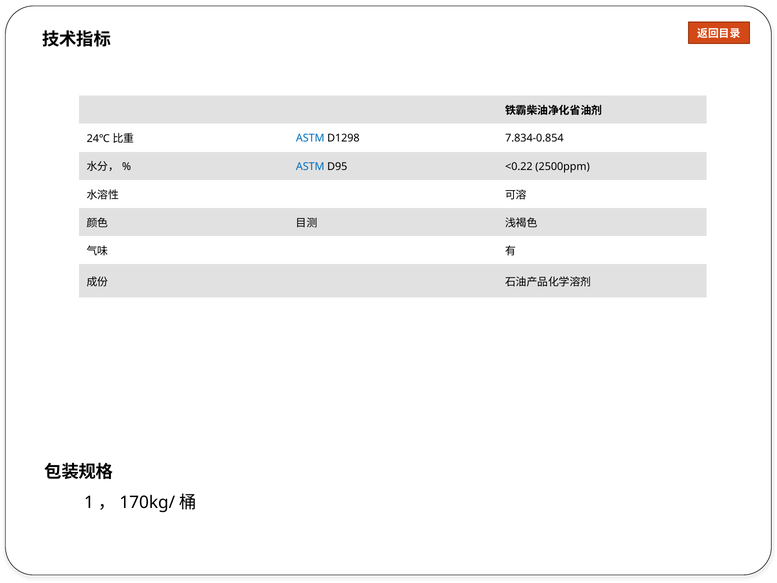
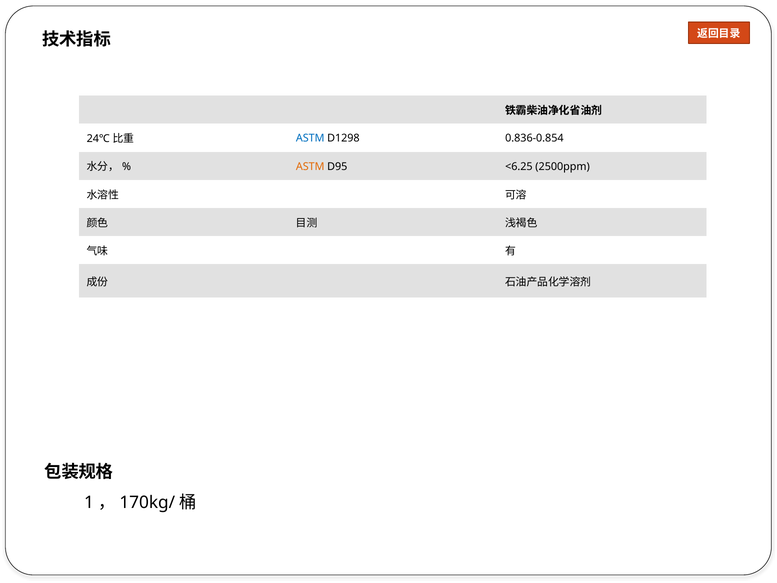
7.834-0.854: 7.834-0.854 -> 0.836-0.854 (534, 138)
ASTM colour: blue -> orange (310, 166)
<0.22: <0.22 -> <6.25 (519, 166)
